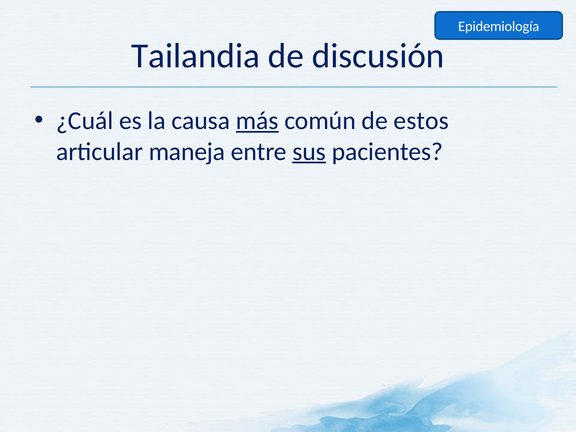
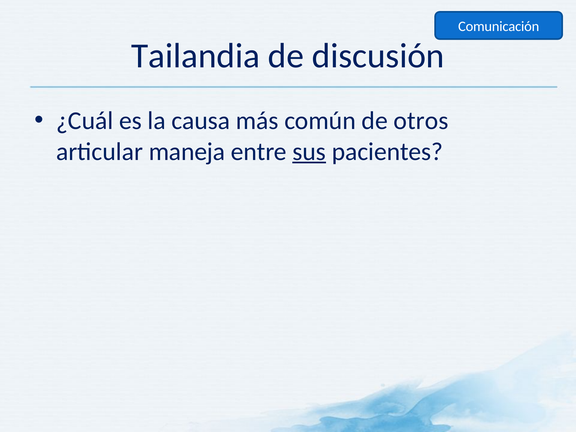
Epidemiología: Epidemiología -> Comunicación (499, 26)
más underline: present -> none (257, 121)
estos: estos -> otros (421, 121)
